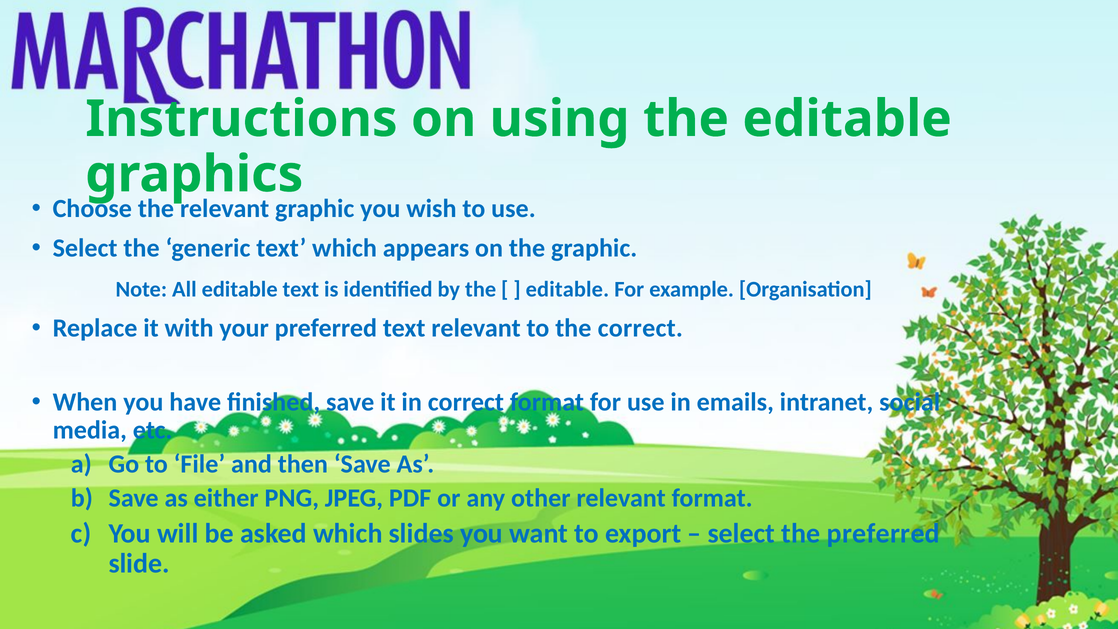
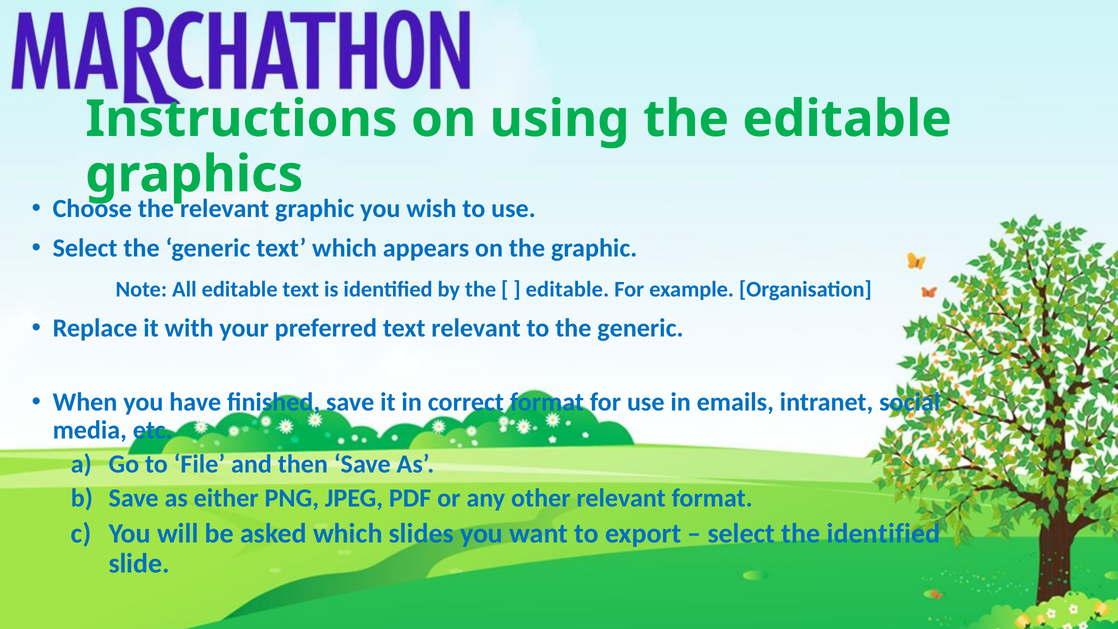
to the correct: correct -> generic (640, 328)
the preferred: preferred -> identified (883, 533)
